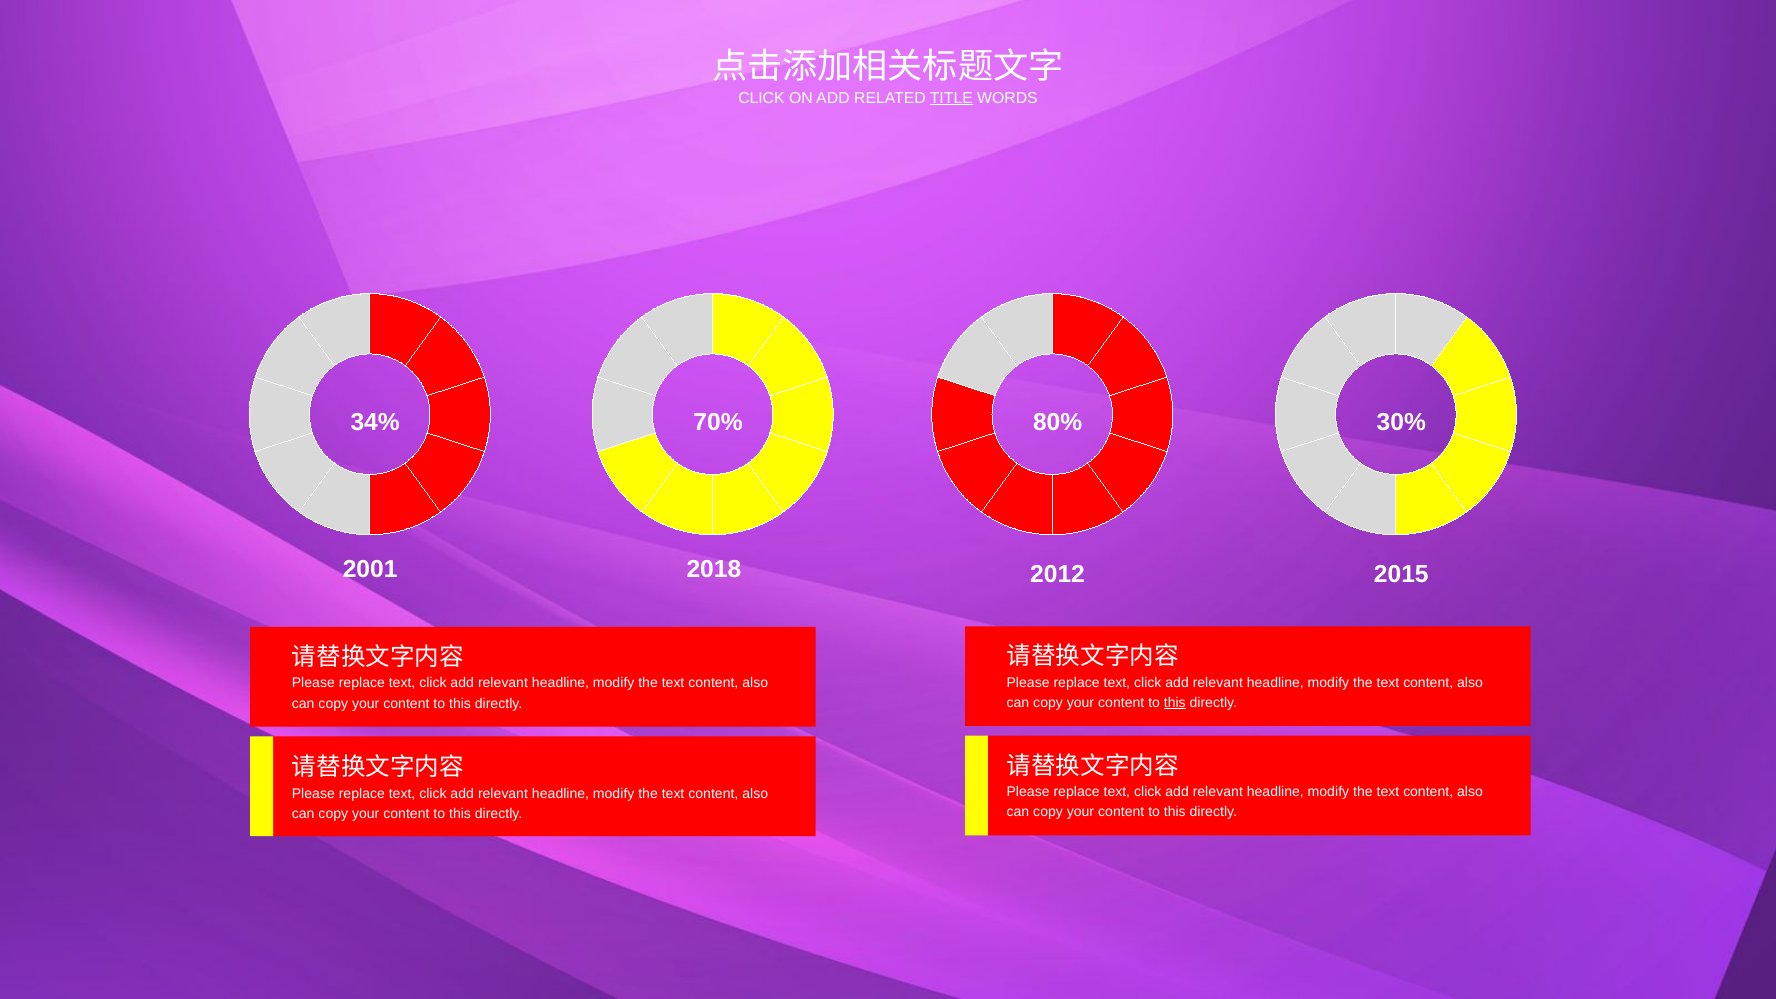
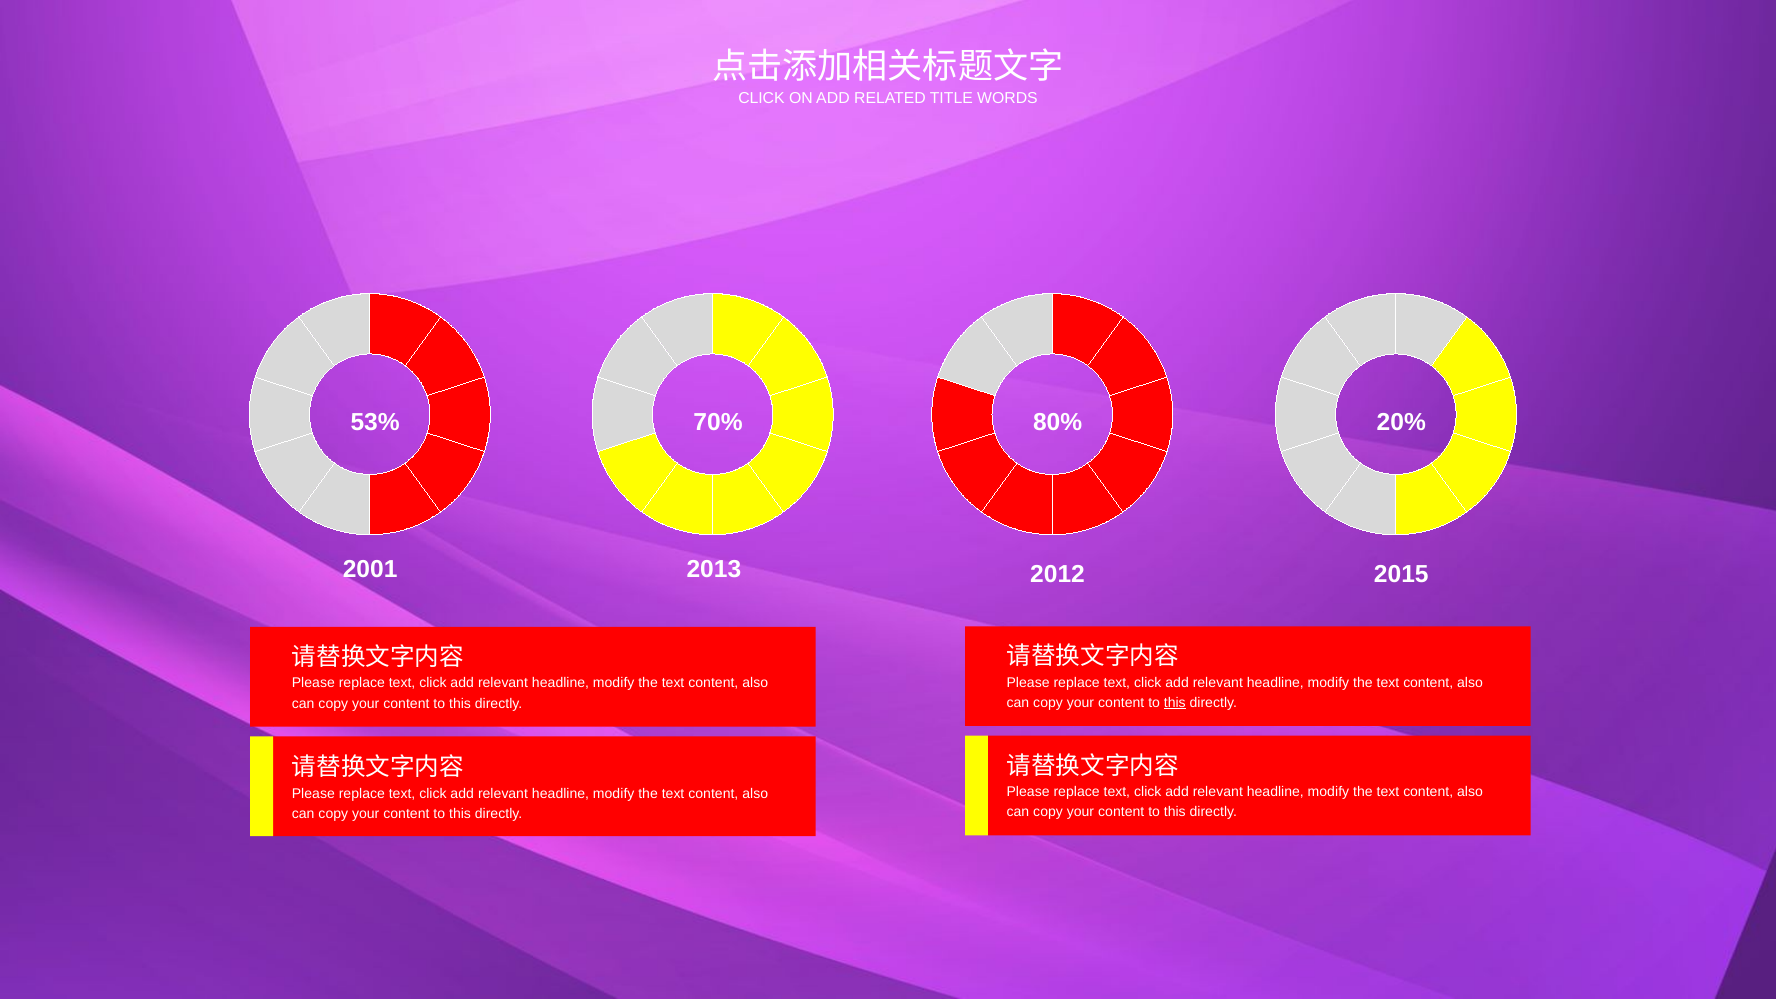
TITLE underline: present -> none (951, 98)
34%: 34% -> 53% (375, 422)
30%: 30% -> 20% (1401, 422)
2018: 2018 -> 2013 (714, 570)
